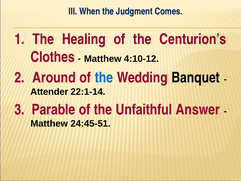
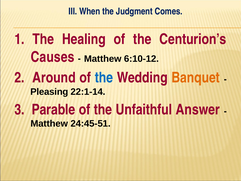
Clothes: Clothes -> Causes (53, 57)
4:10-12: 4:10-12 -> 6:10-12 (141, 59)
Banquet colour: black -> orange (196, 78)
Attender: Attender -> Pleasing (49, 92)
